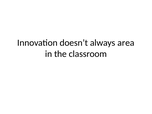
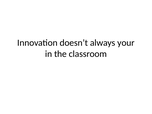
area: area -> your (126, 43)
